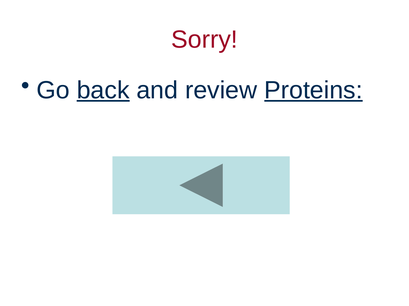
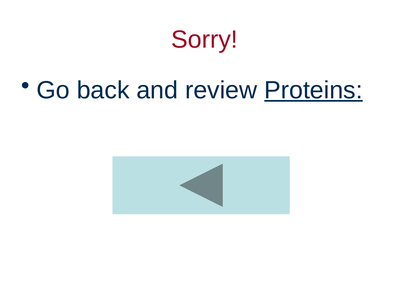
back underline: present -> none (103, 90)
